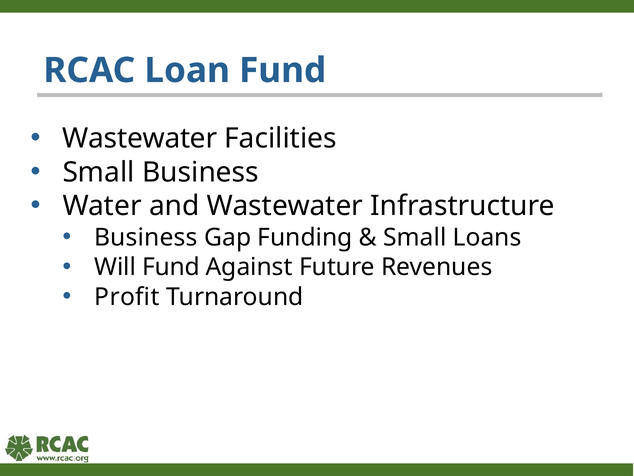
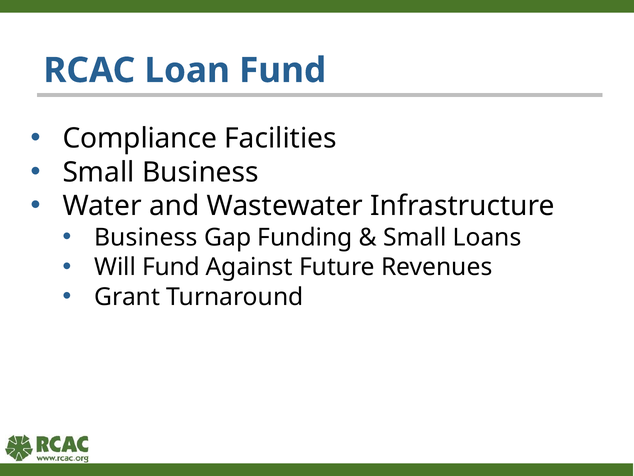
Wastewater: Wastewater -> Compliance (140, 138)
Profit: Profit -> Grant (127, 297)
